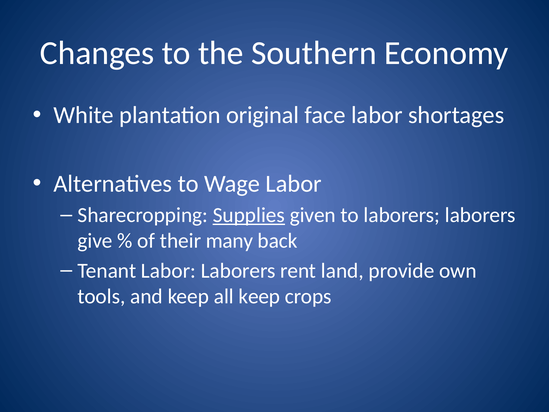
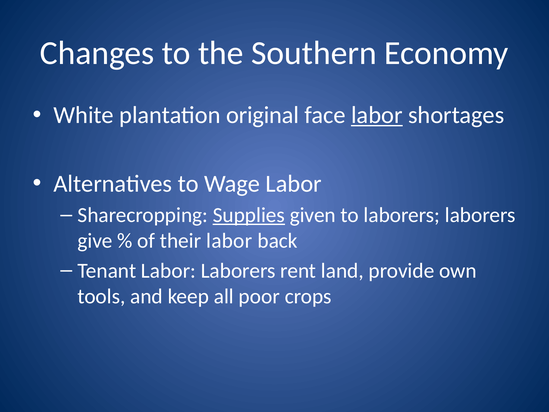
labor underline: none -> present (377, 115)
their many: many -> labor (229, 241)
all keep: keep -> poor (259, 296)
